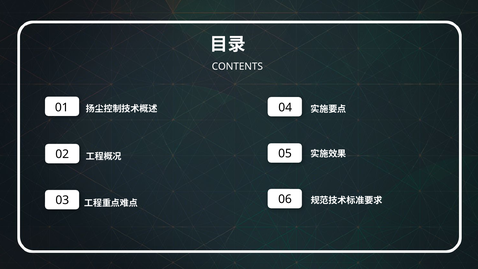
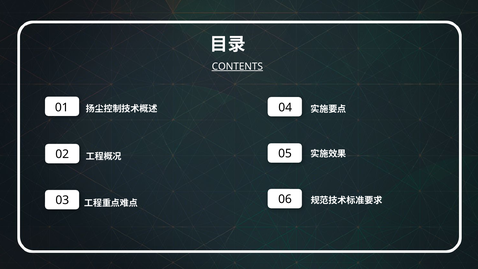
CONTENTS underline: none -> present (237, 66)
